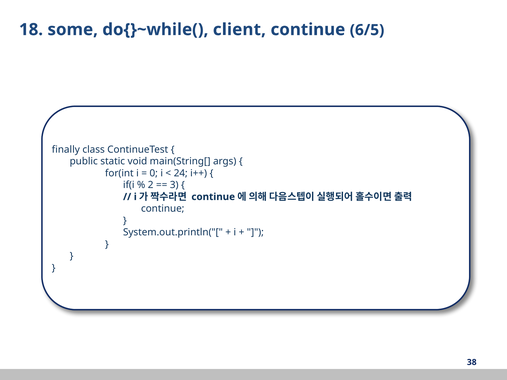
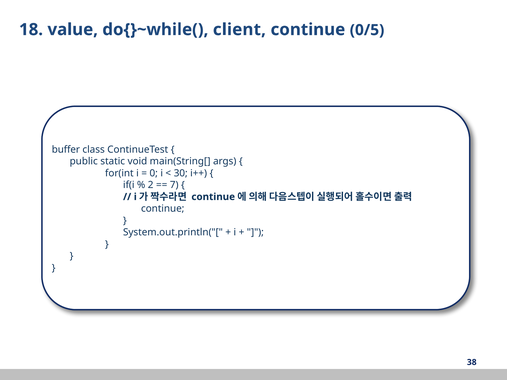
some: some -> value (73, 30)
6/5: 6/5 -> 0/5 (367, 30)
finally: finally -> buffer (66, 150)
24: 24 -> 30 (181, 173)
3: 3 -> 7 (174, 185)
